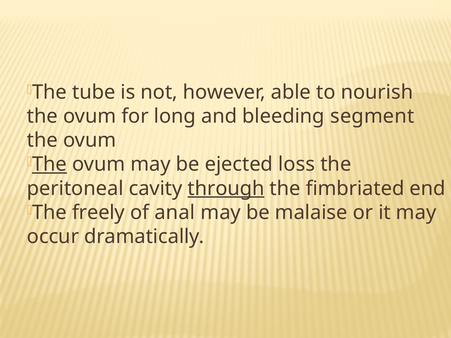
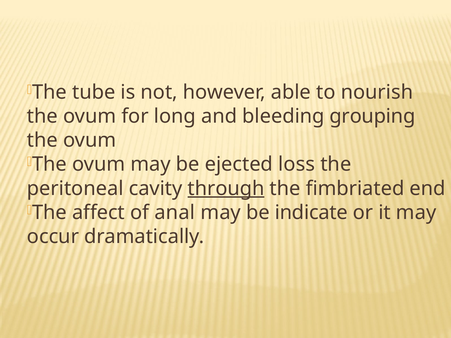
segment: segment -> grouping (372, 116)
The underline: present -> none (49, 164)
freely: freely -> affect (99, 213)
malaise: malaise -> indicate (311, 213)
